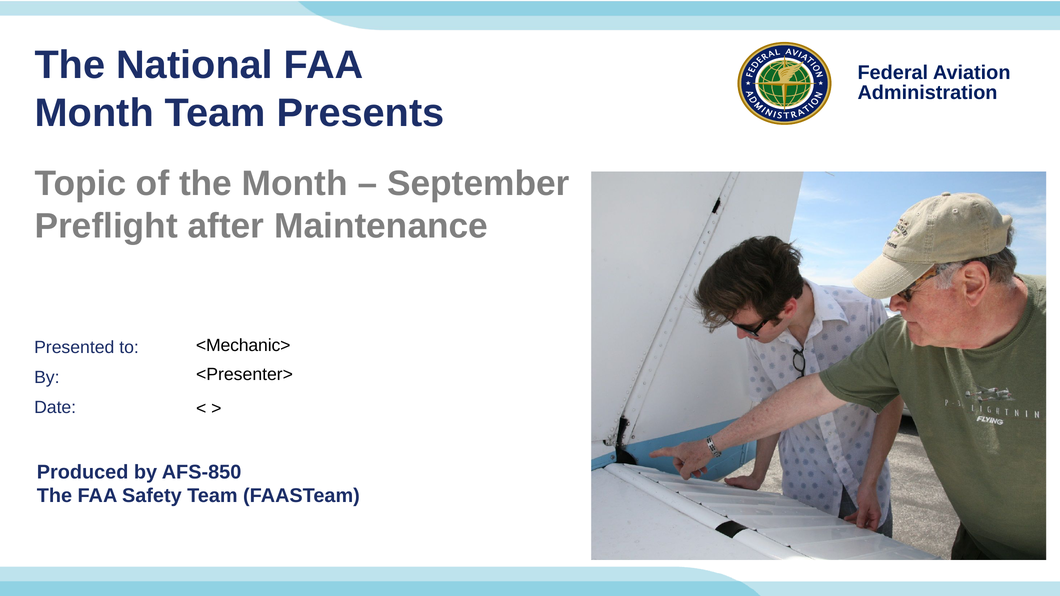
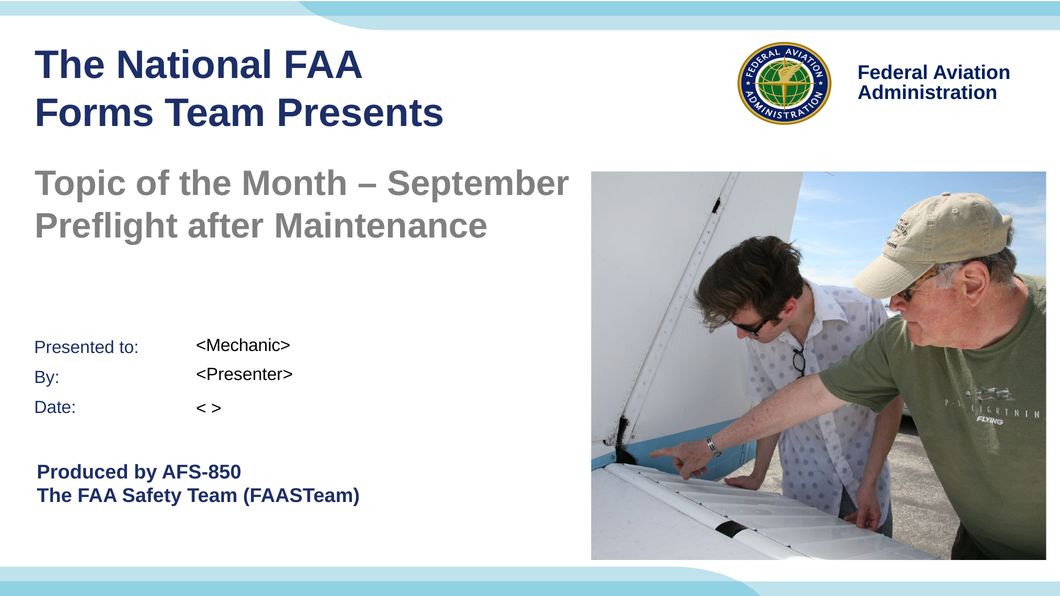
Month: Month -> Forms (94, 113)
